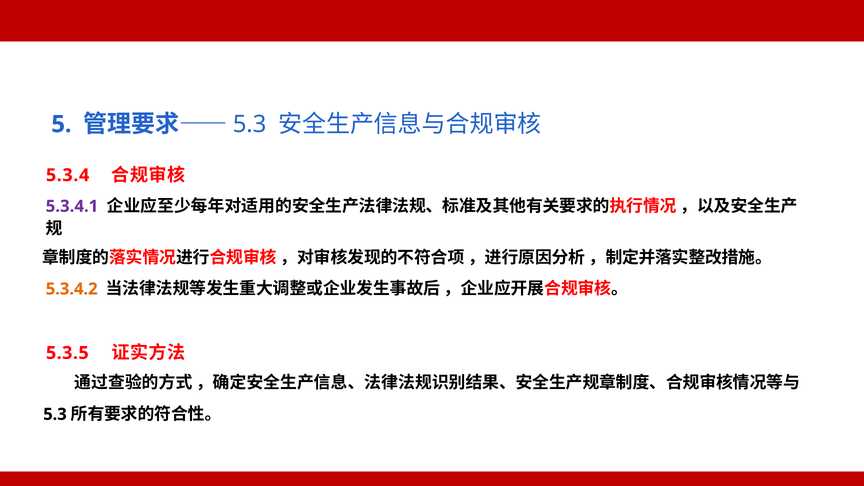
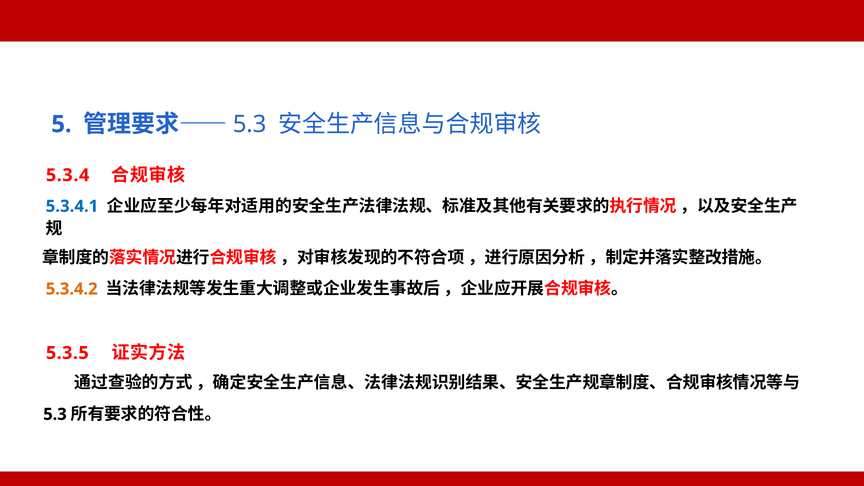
5.3.4.1 colour: purple -> blue (72, 206)
